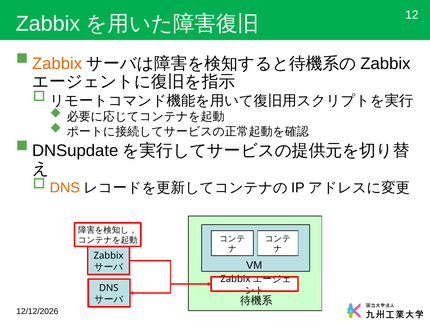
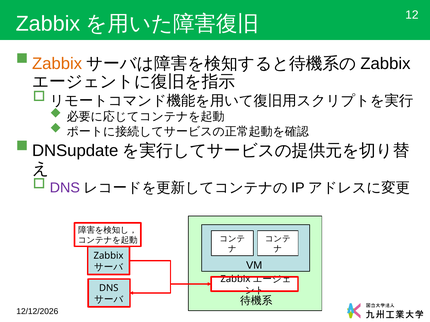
DNS colour: orange -> purple (65, 188)
